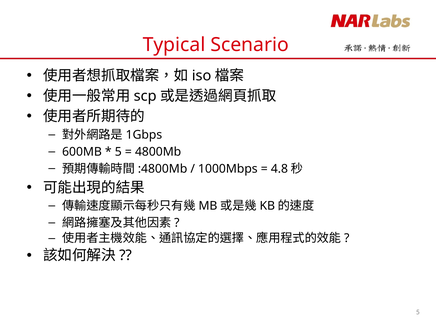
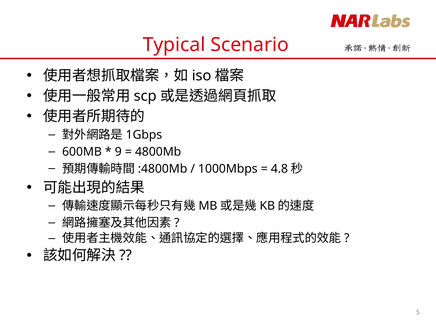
5: 5 -> 9 (118, 152)
